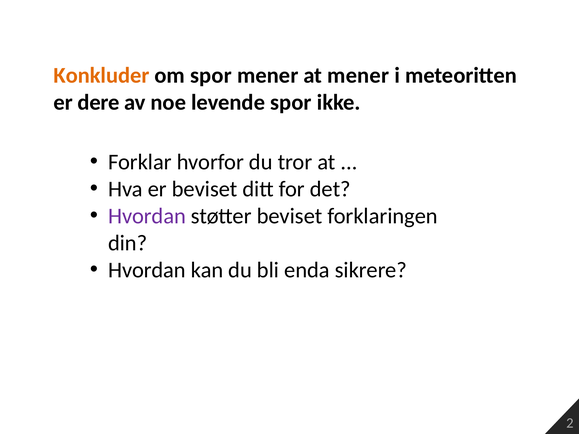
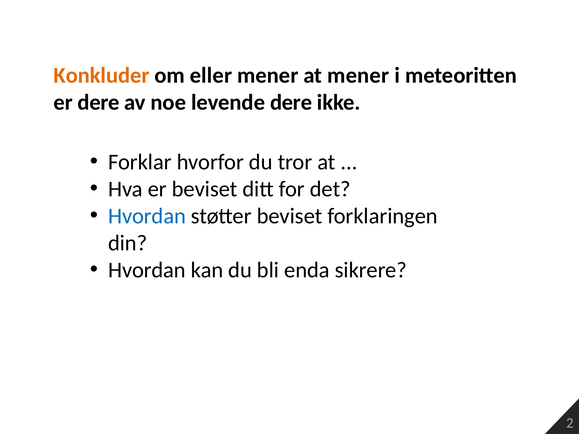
om spor: spor -> eller (211, 75)
levende spor: spor -> dere (291, 102)
Hvordan colour: purple -> blue (147, 216)
